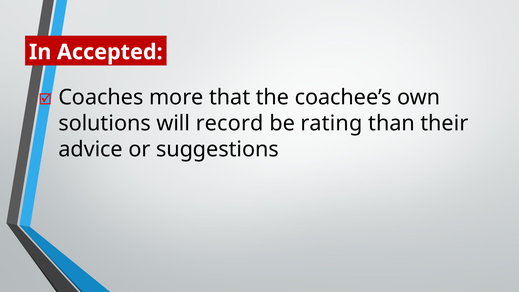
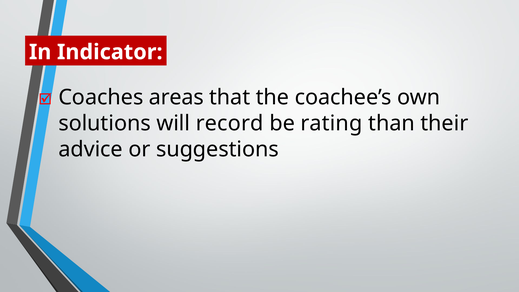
Accepted: Accepted -> Indicator (110, 52)
more: more -> areas (176, 98)
